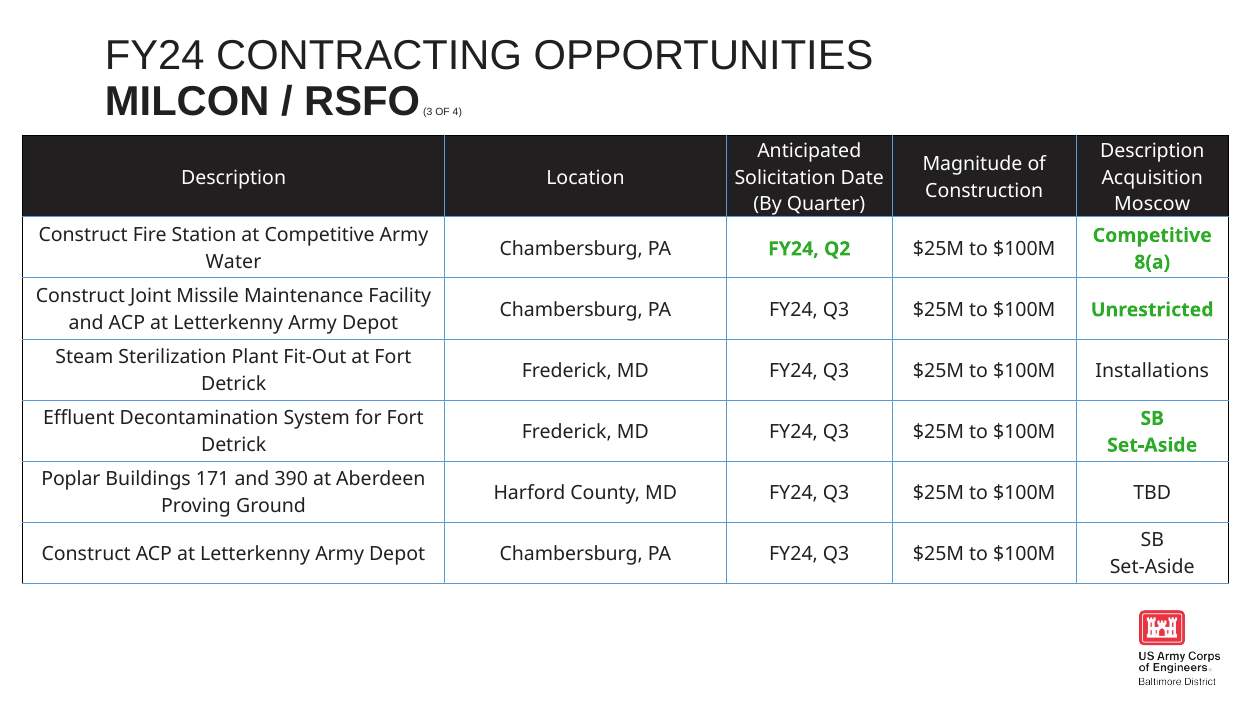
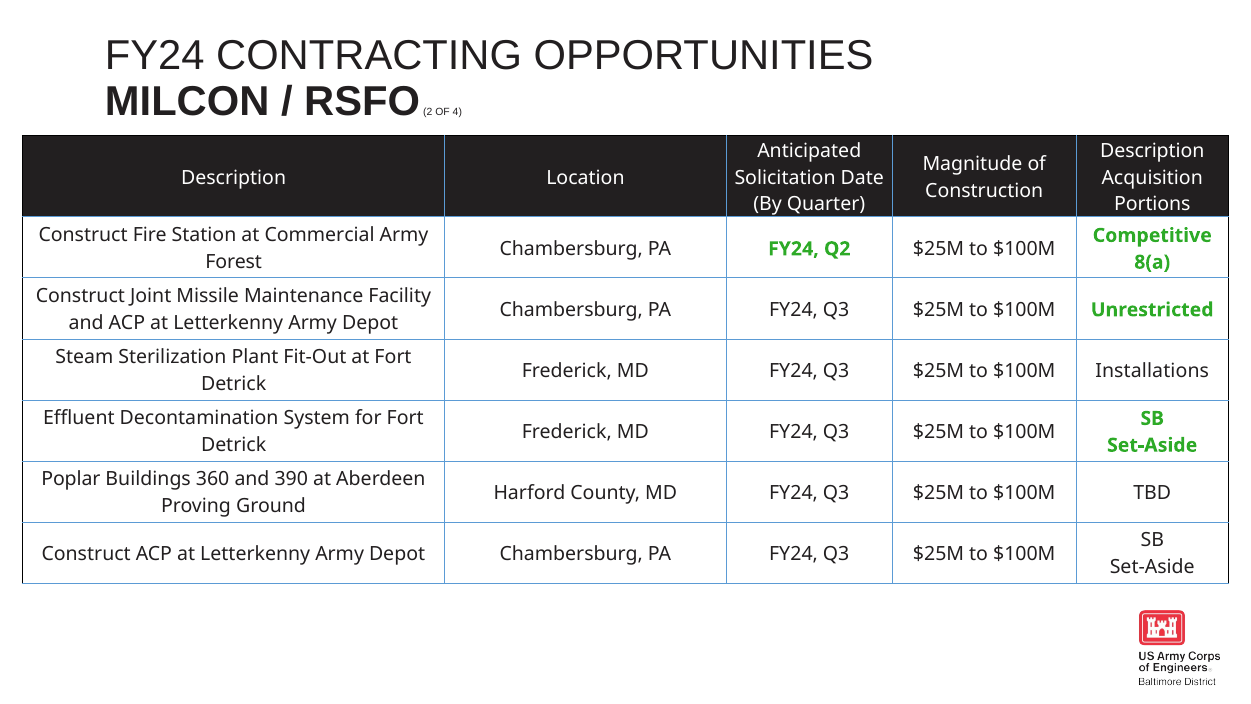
3: 3 -> 2 (428, 112)
Moscow: Moscow -> Portions (1152, 204)
at Competitive: Competitive -> Commercial (320, 235)
Water: Water -> Forest (234, 262)
171: 171 -> 360 (213, 479)
